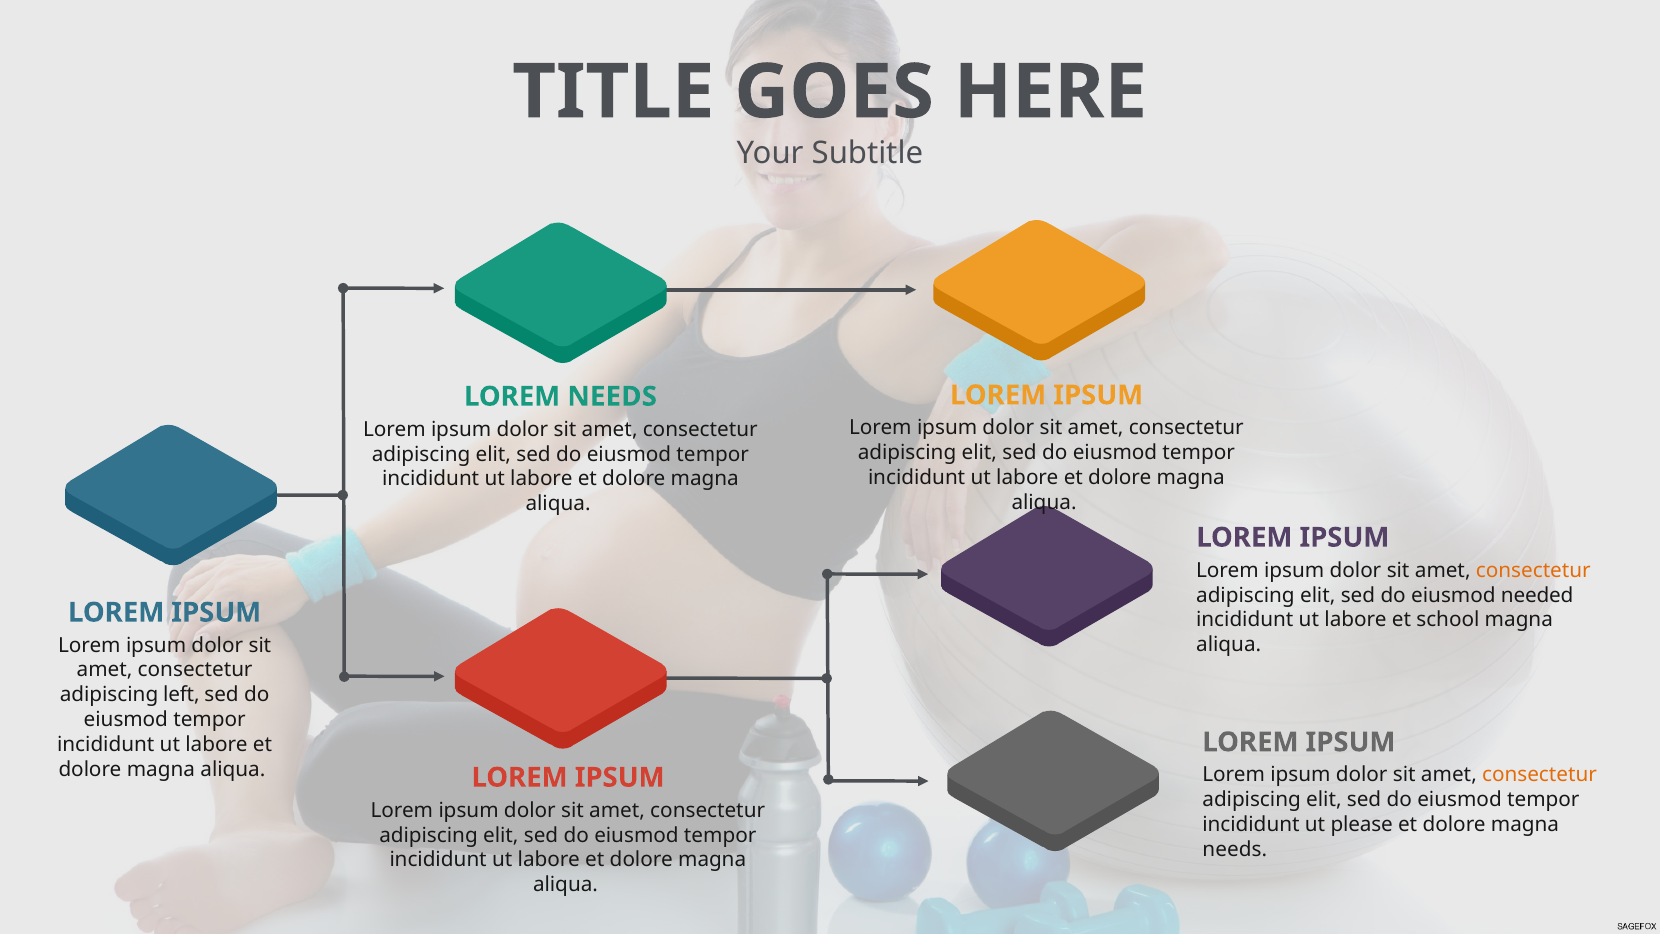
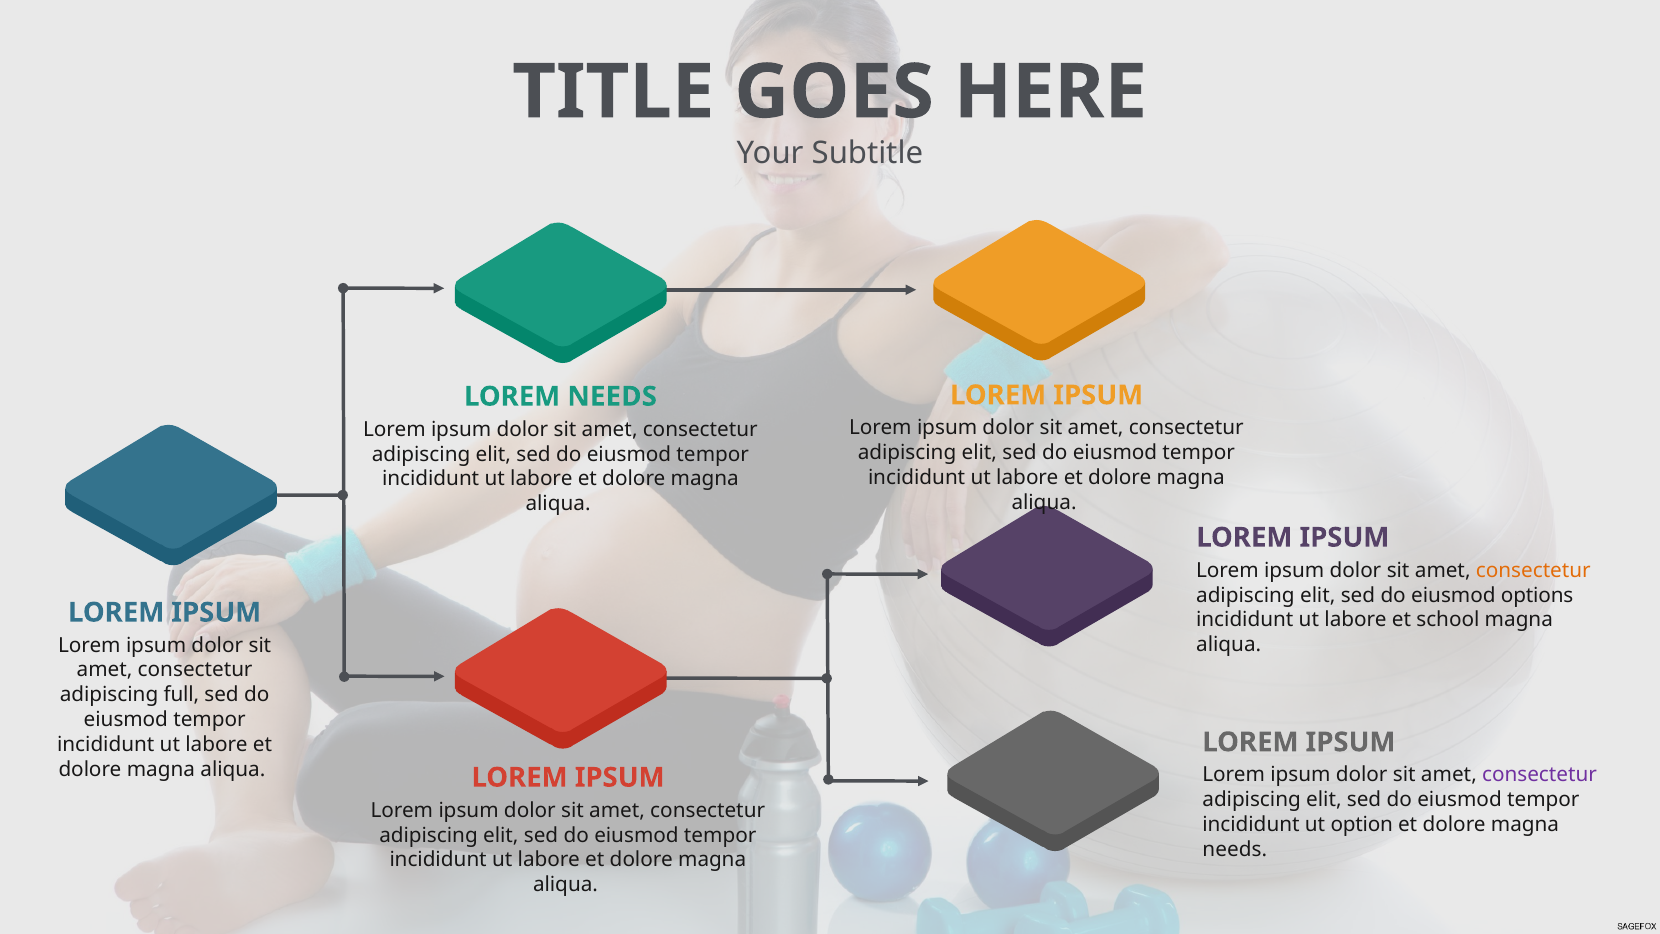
needed: needed -> options (1537, 595)
left: left -> full (181, 695)
consectetur colour: orange -> purple (1540, 775)
please: please -> option (1362, 825)
